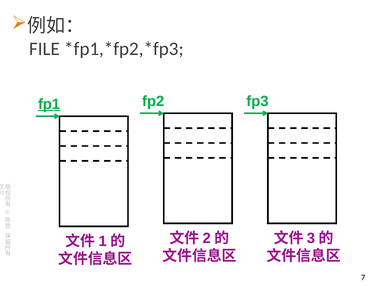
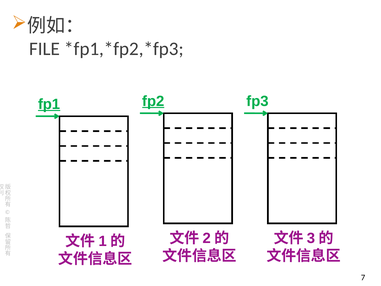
fp2 underline: none -> present (153, 101)
